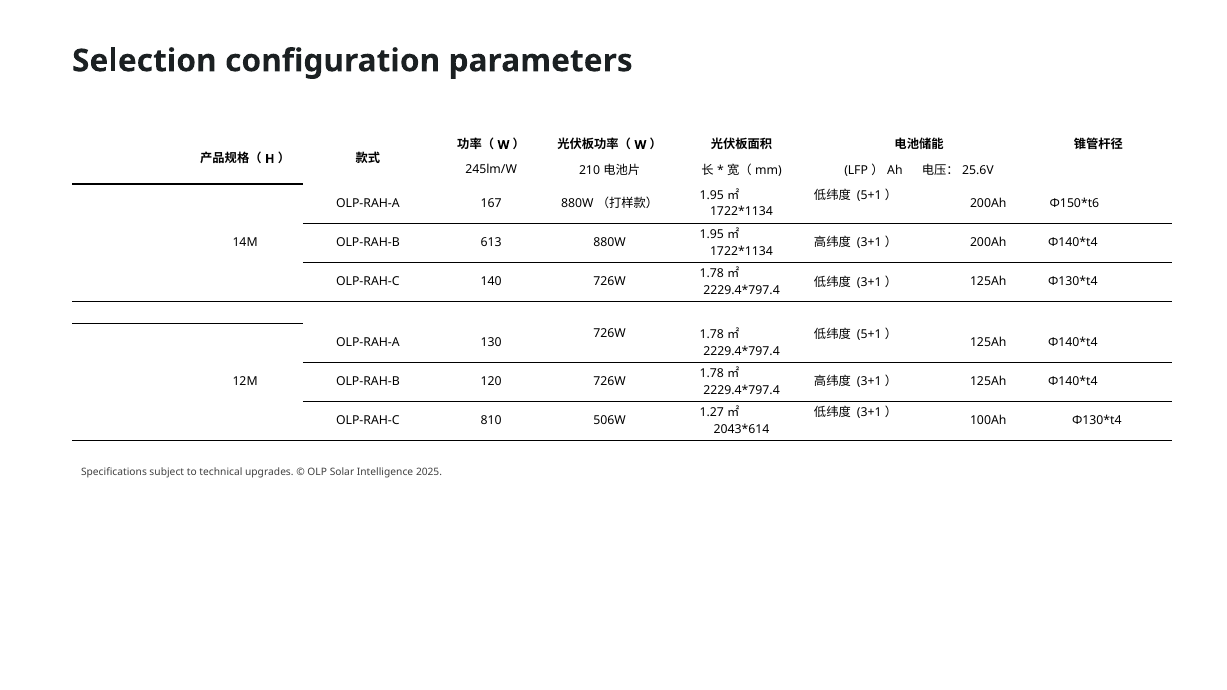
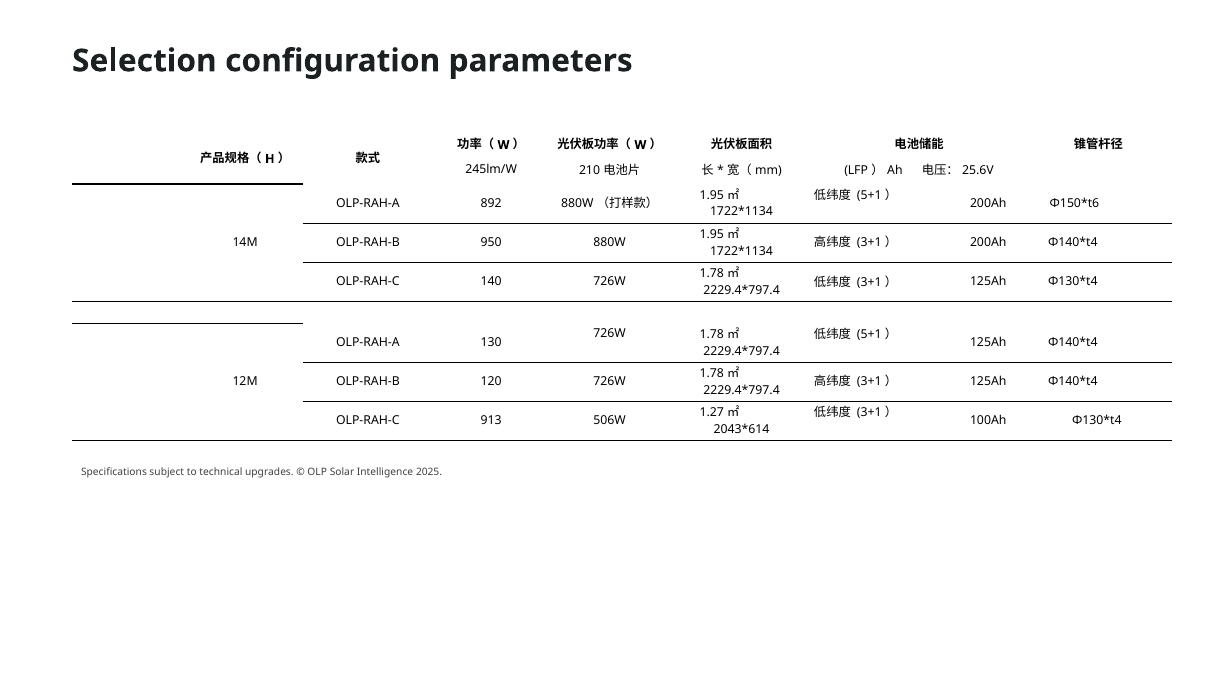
167: 167 -> 892 (491, 203)
613: 613 -> 950 (491, 242)
810: 810 -> 913 (491, 421)
